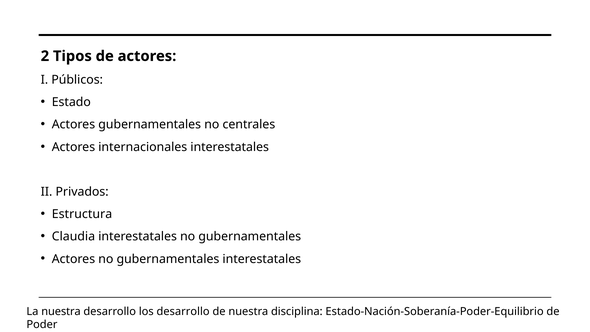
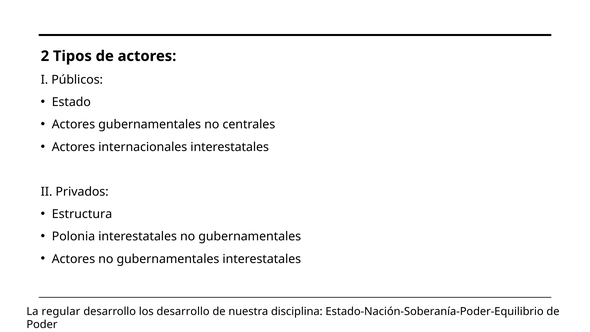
Claudia: Claudia -> Polonia (73, 236)
La nuestra: nuestra -> regular (61, 311)
